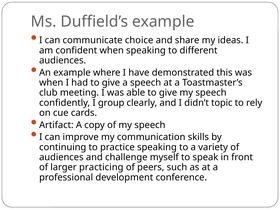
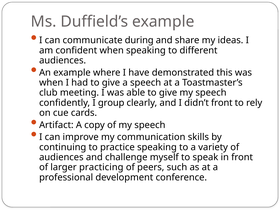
choice: choice -> during (139, 40)
didn’t topic: topic -> front (222, 103)
